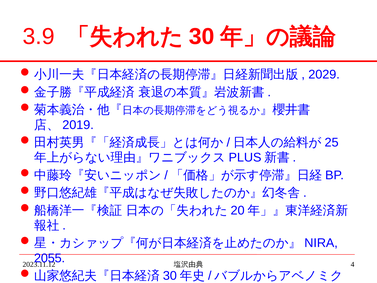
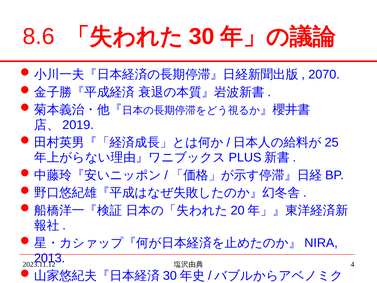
3.9: 3.9 -> 8.6 (39, 36)
2029: 2029 -> 2070 (324, 75)
2055: 2055 -> 2013 (50, 258)
